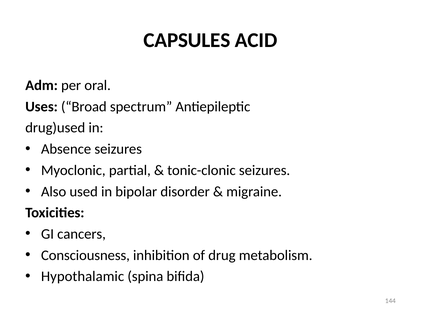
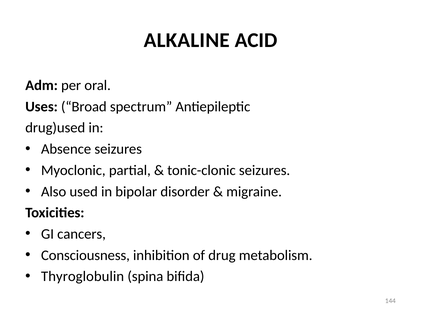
CAPSULES: CAPSULES -> ALKALINE (187, 40)
Hypothalamic: Hypothalamic -> Thyroglobulin (83, 277)
